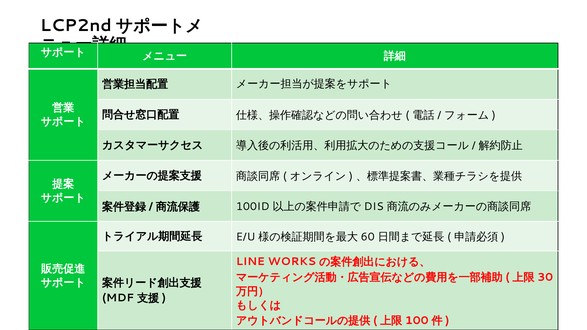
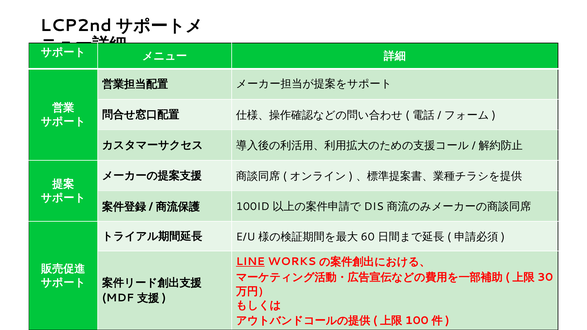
LINE underline: none -> present (250, 262)
